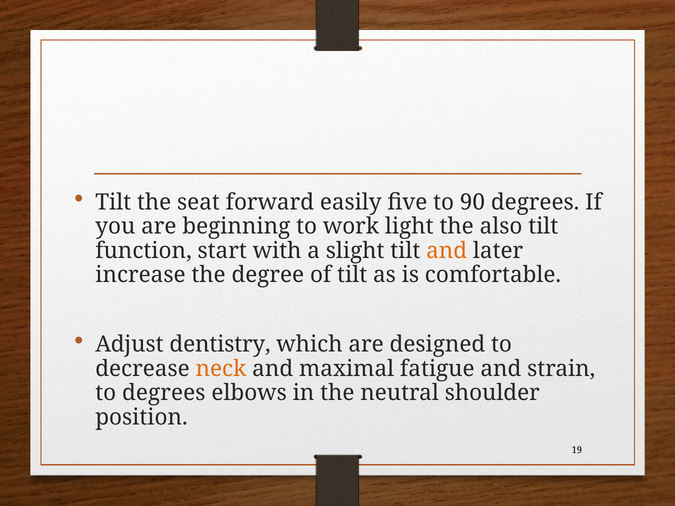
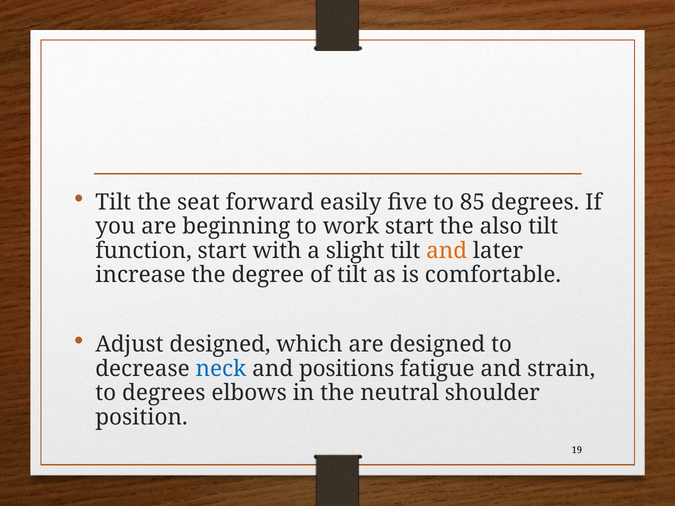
90: 90 -> 85 (472, 202)
work light: light -> start (409, 227)
Adjust dentistry: dentistry -> designed (220, 345)
neck colour: orange -> blue (221, 369)
maximal: maximal -> positions (347, 369)
